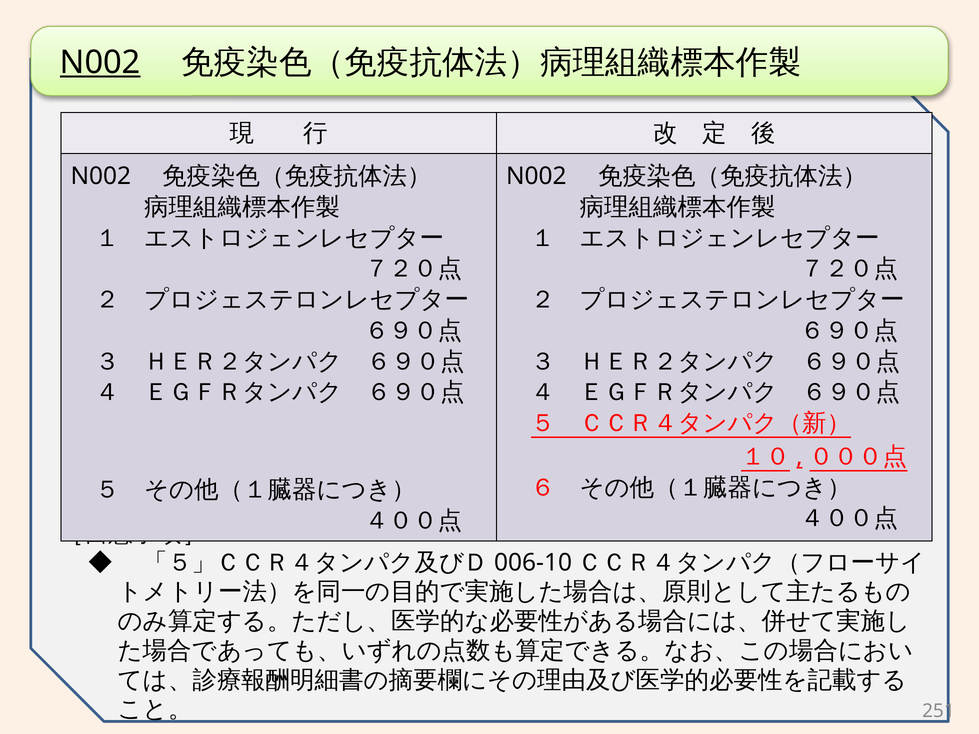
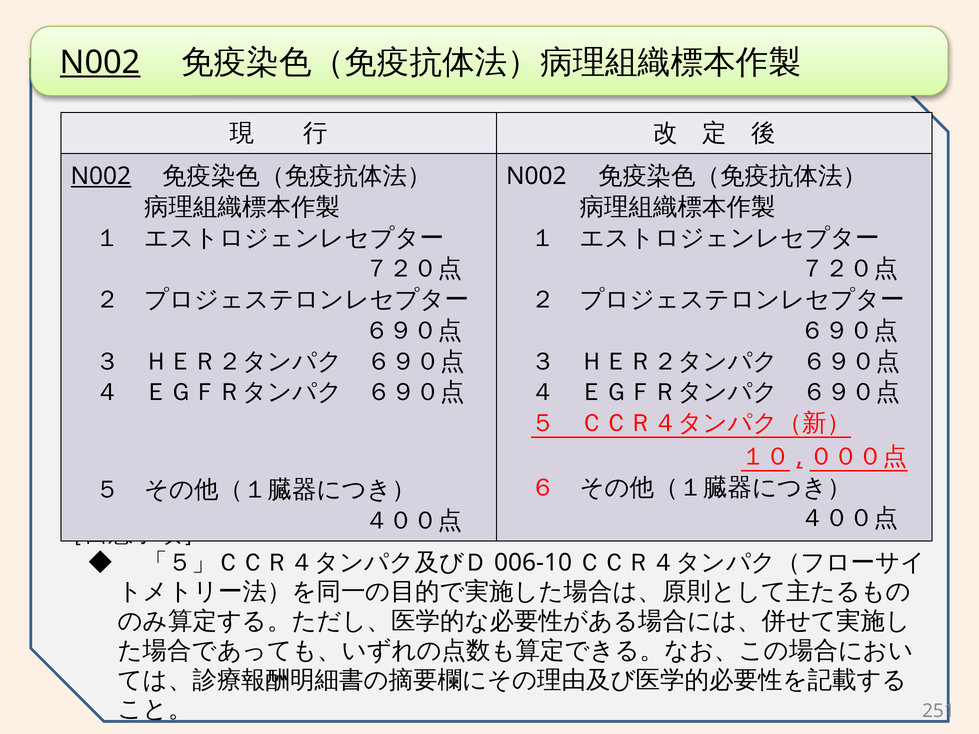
N002 underline: none -> present (101, 176)
